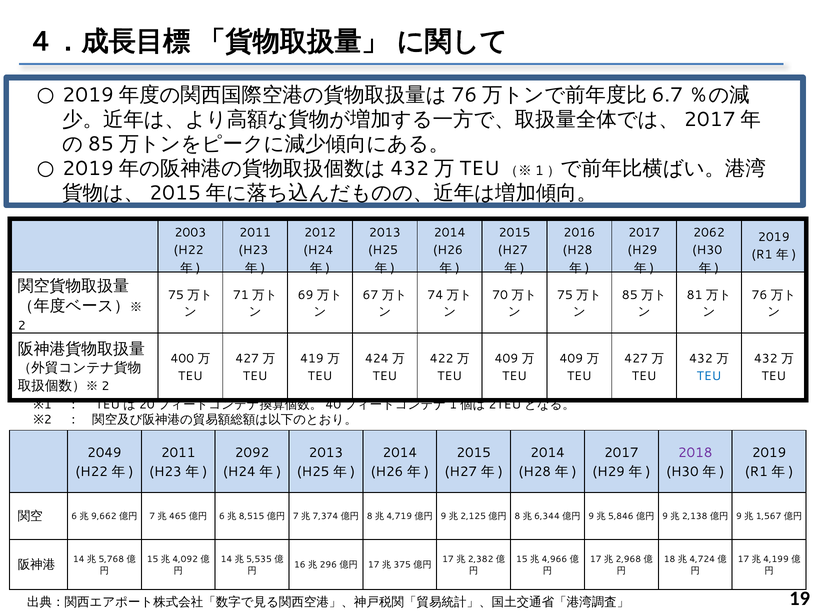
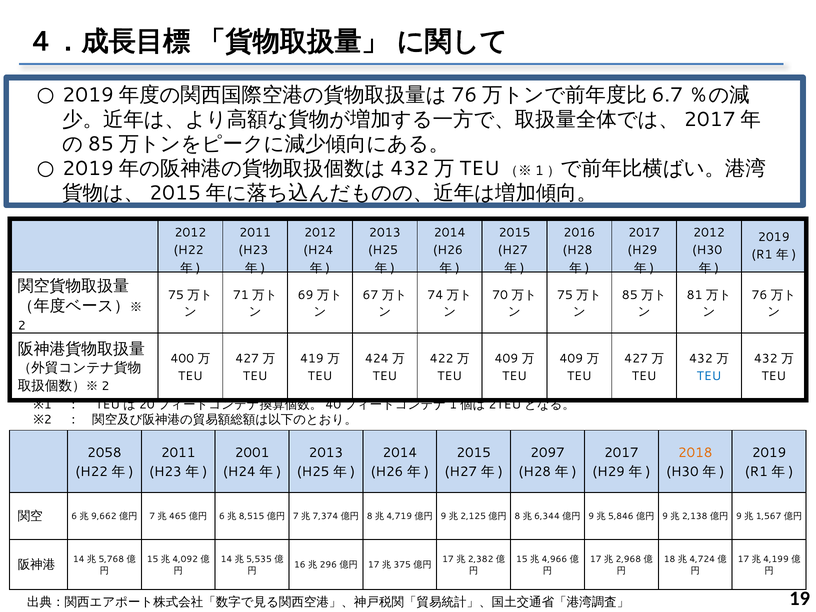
2003: 2003 -> 2012 (190, 232)
2062: 2062 -> 2012 (709, 232)
2049: 2049 -> 2058 (104, 453)
2092: 2092 -> 2001 (252, 453)
2014: 2014 -> 2097 (548, 453)
2018 colour: purple -> orange (695, 453)
